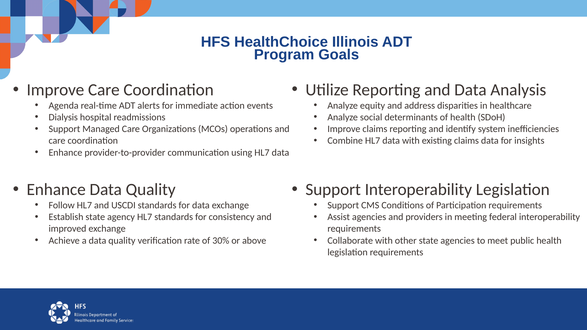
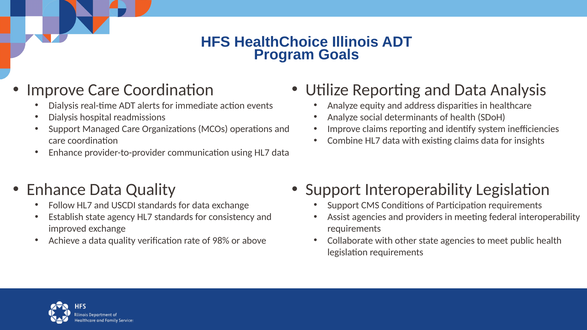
Agenda: Agenda -> Dialysis (64, 106)
30%: 30% -> 98% (221, 241)
